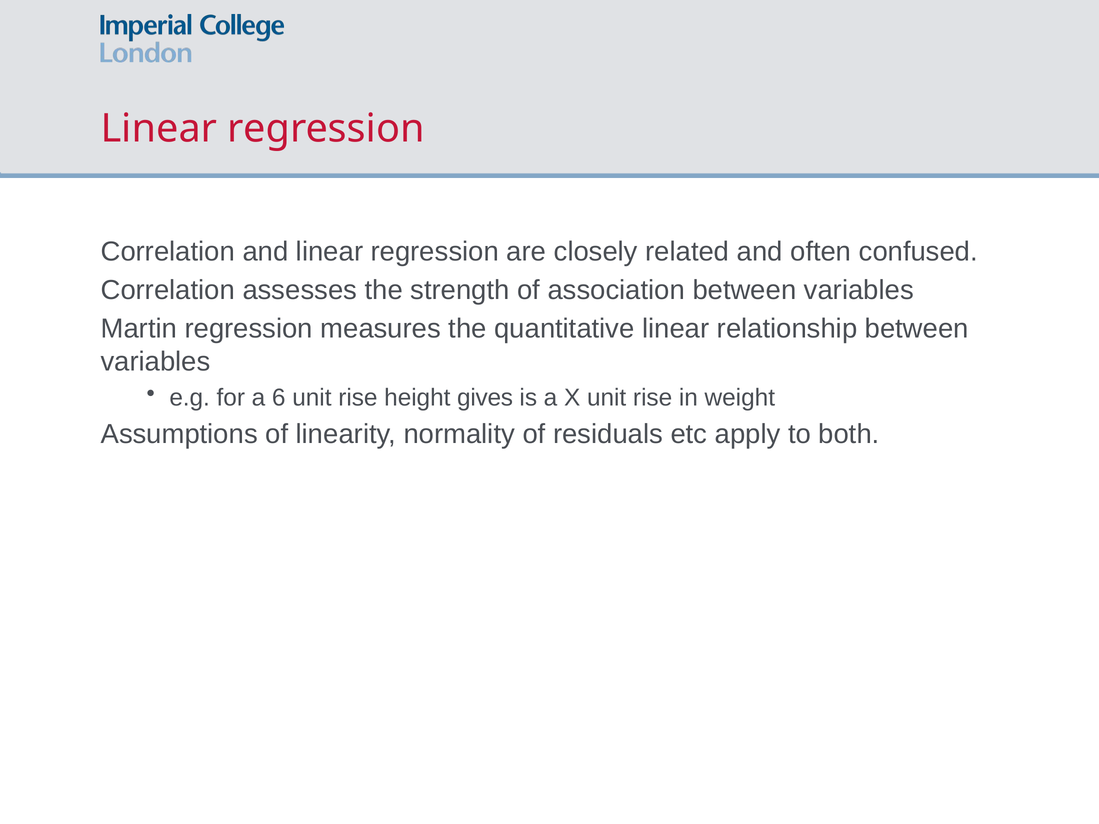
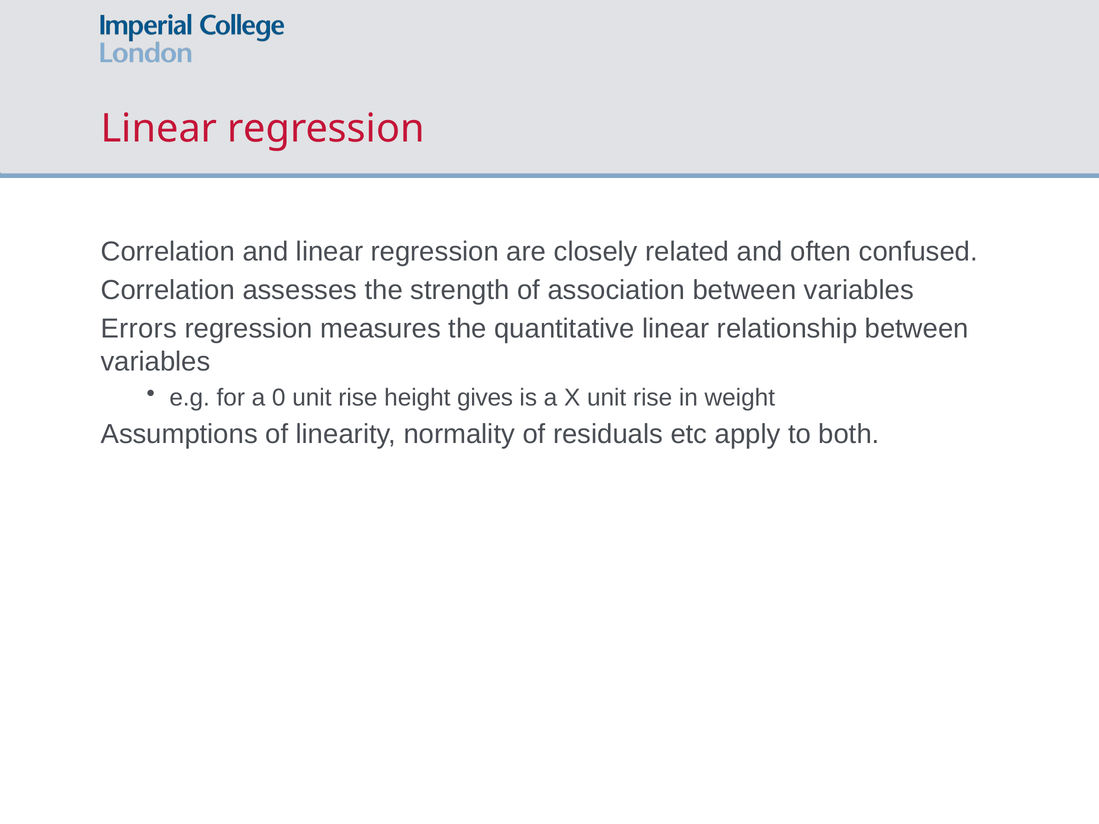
Martin: Martin -> Errors (139, 329)
6: 6 -> 0 (279, 398)
